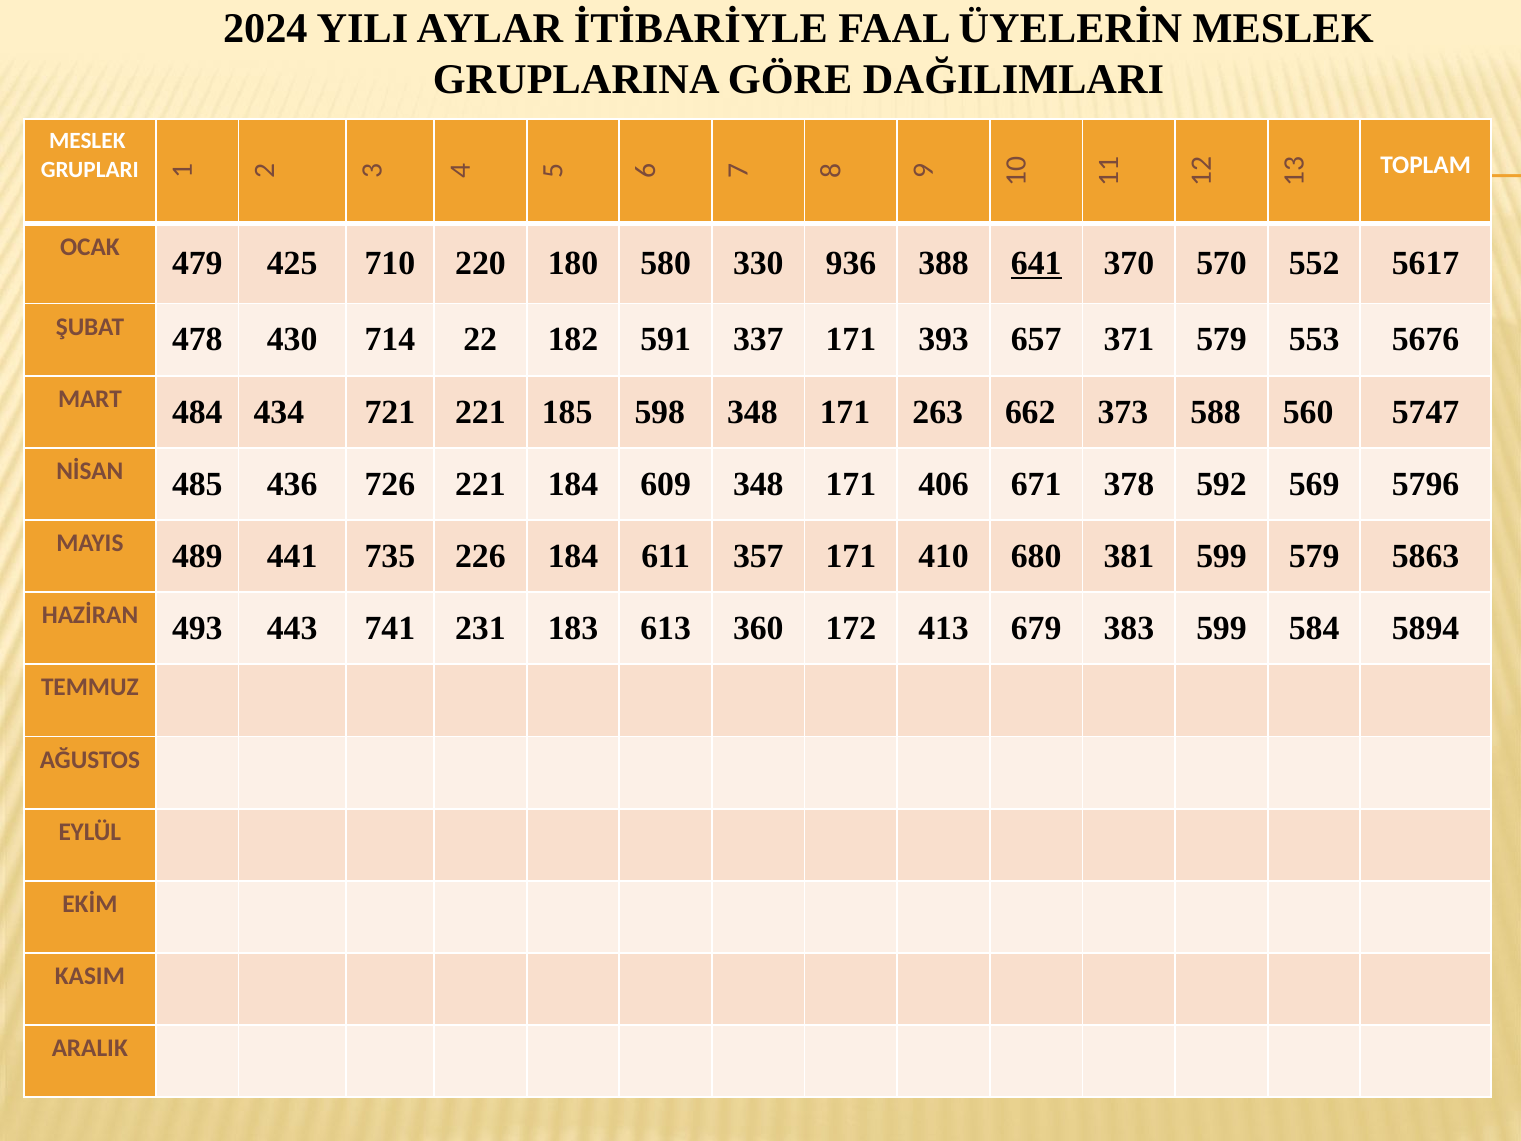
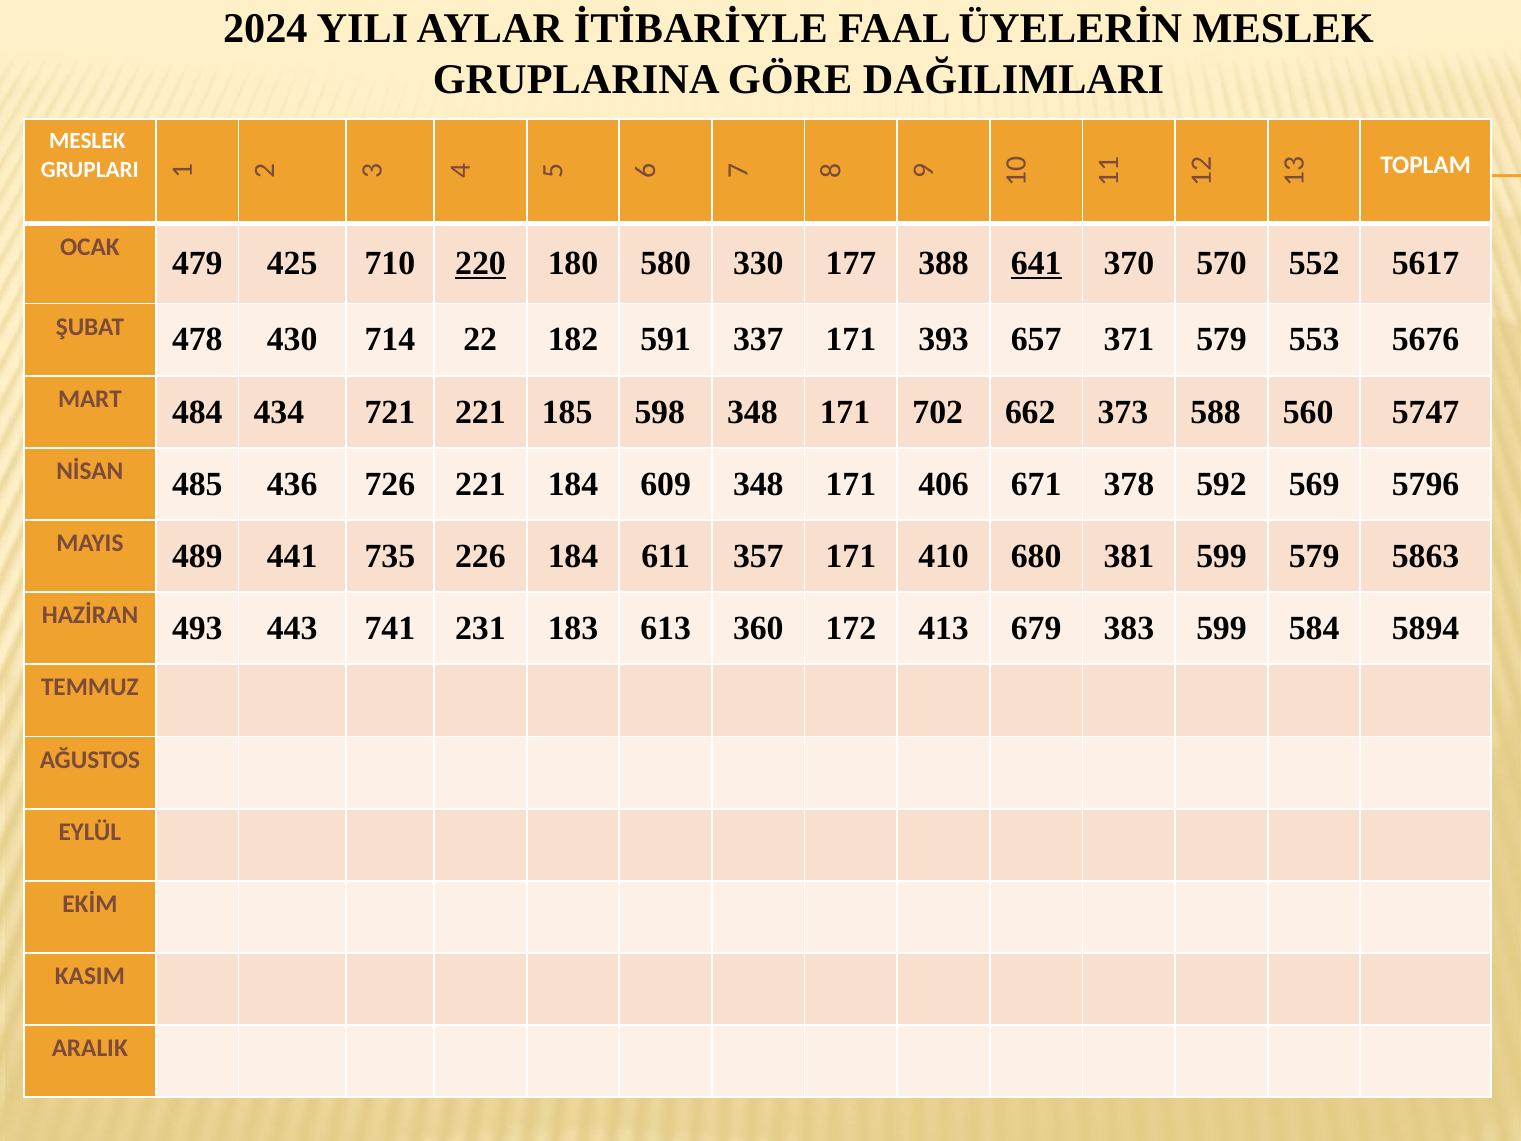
220 underline: none -> present (480, 264)
936: 936 -> 177 (851, 264)
263: 263 -> 702 (938, 412)
